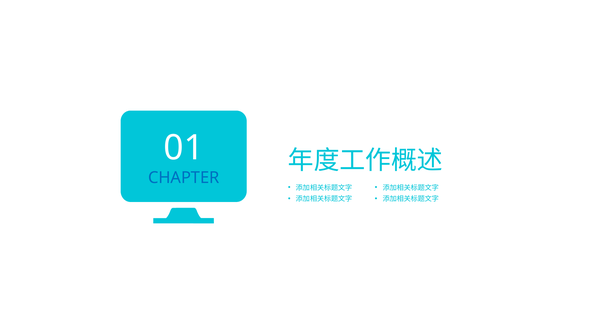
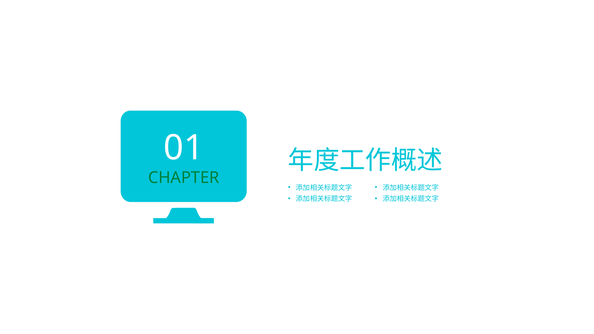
CHAPTER colour: blue -> green (184, 178)
